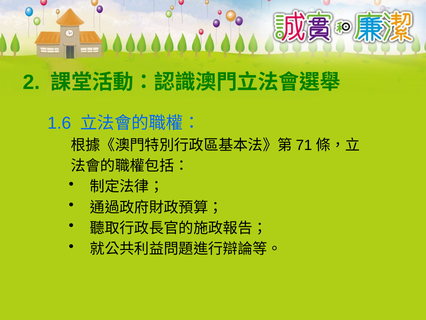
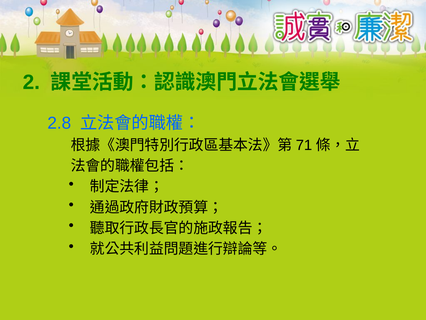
1.6: 1.6 -> 2.8 (59, 123)
